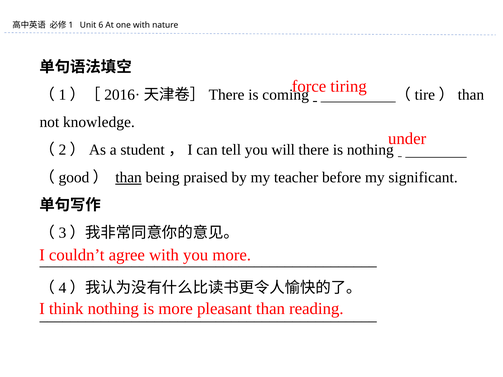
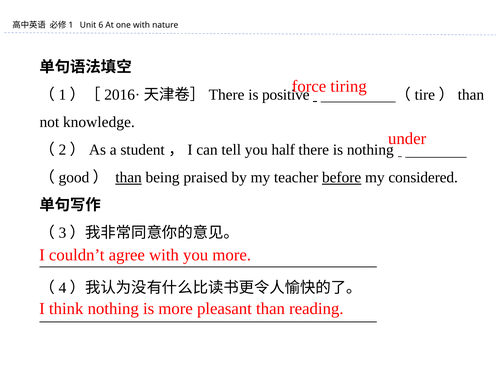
coming: coming -> positive (286, 95)
will: will -> half (283, 150)
before underline: none -> present (342, 178)
significant: significant -> considered (423, 178)
